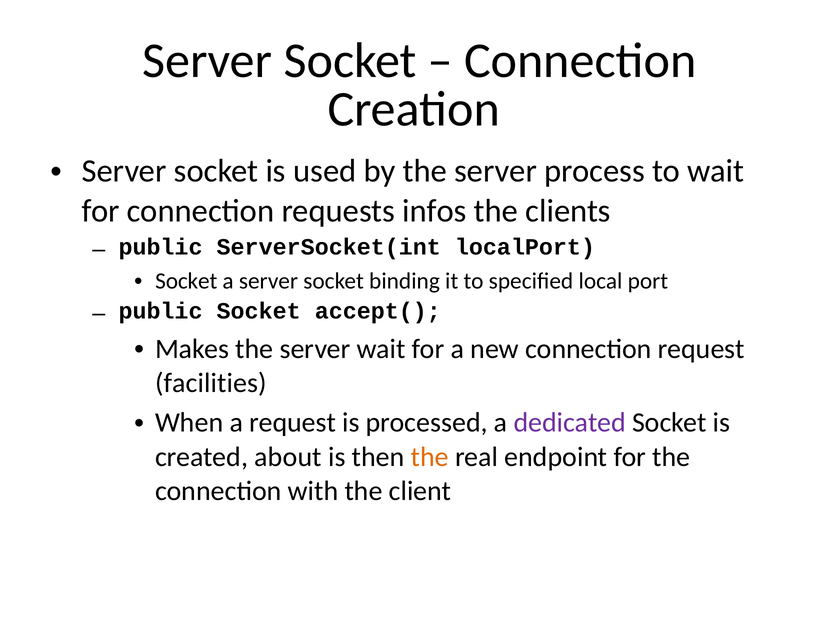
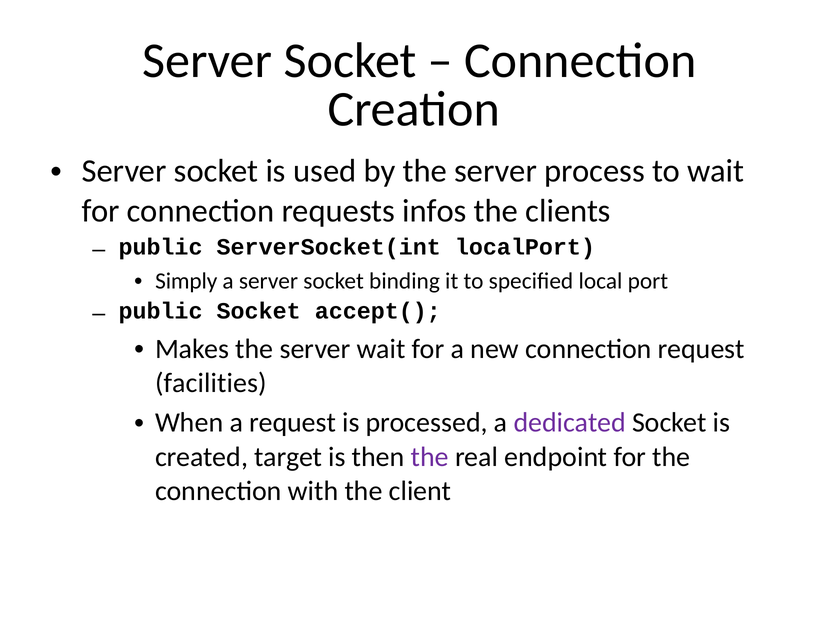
Socket: Socket -> Simply (186, 281)
about: about -> target (288, 457)
the colour: orange -> purple (430, 457)
